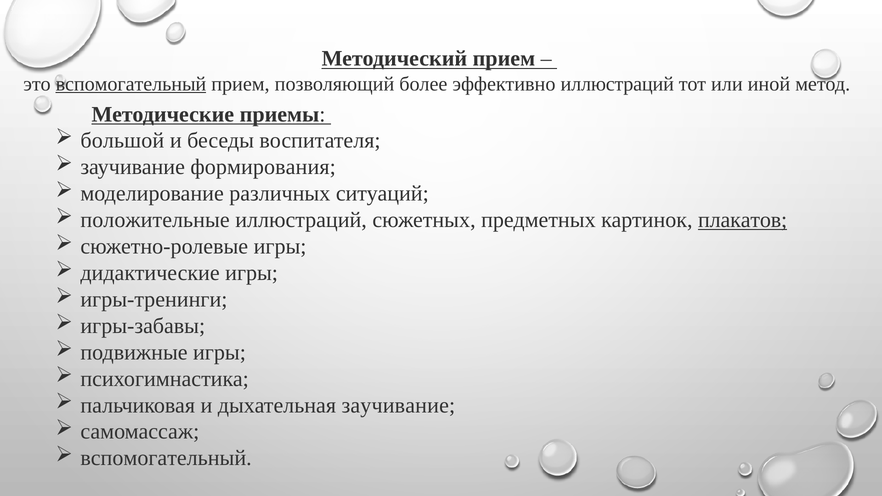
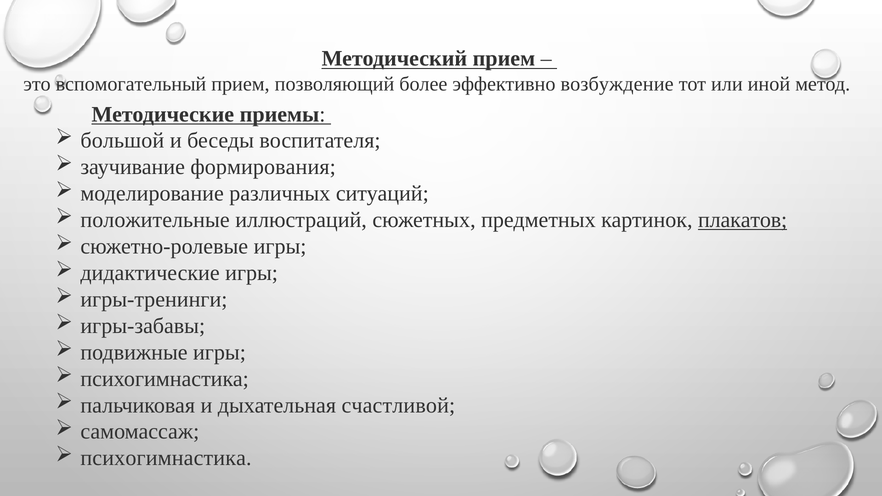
вспомогательный underline: present -> none (131, 84)
эффективно иллюстраций: иллюстраций -> возбуждение (617, 84)
дыхательная заучивание: заучивание -> счастливой (398, 405)
вспомогательный: вспомогательный -> психогимнастика (166, 458)
